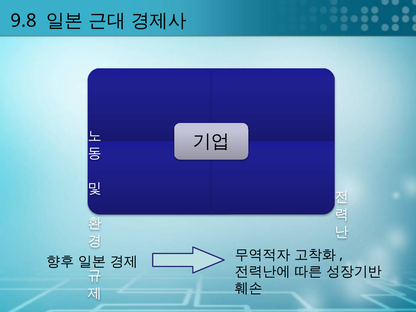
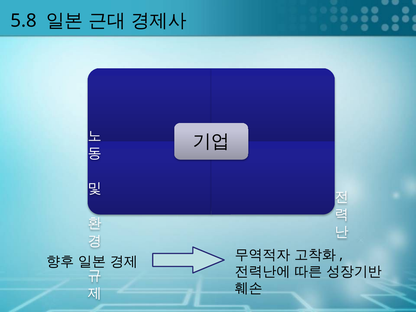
9.8: 9.8 -> 5.8 (24, 21)
